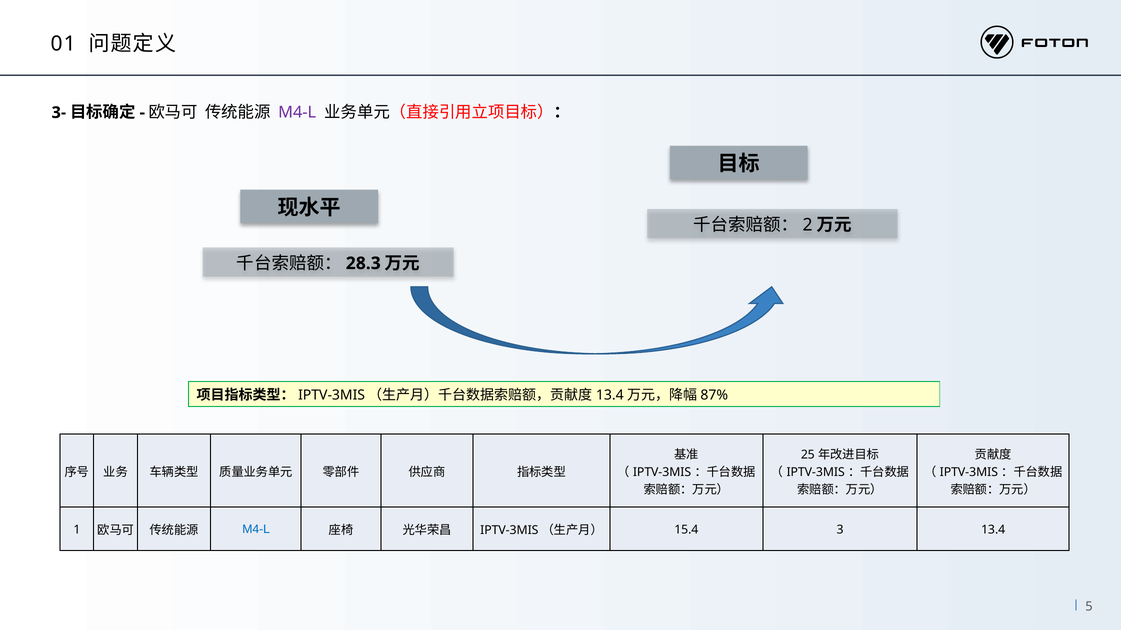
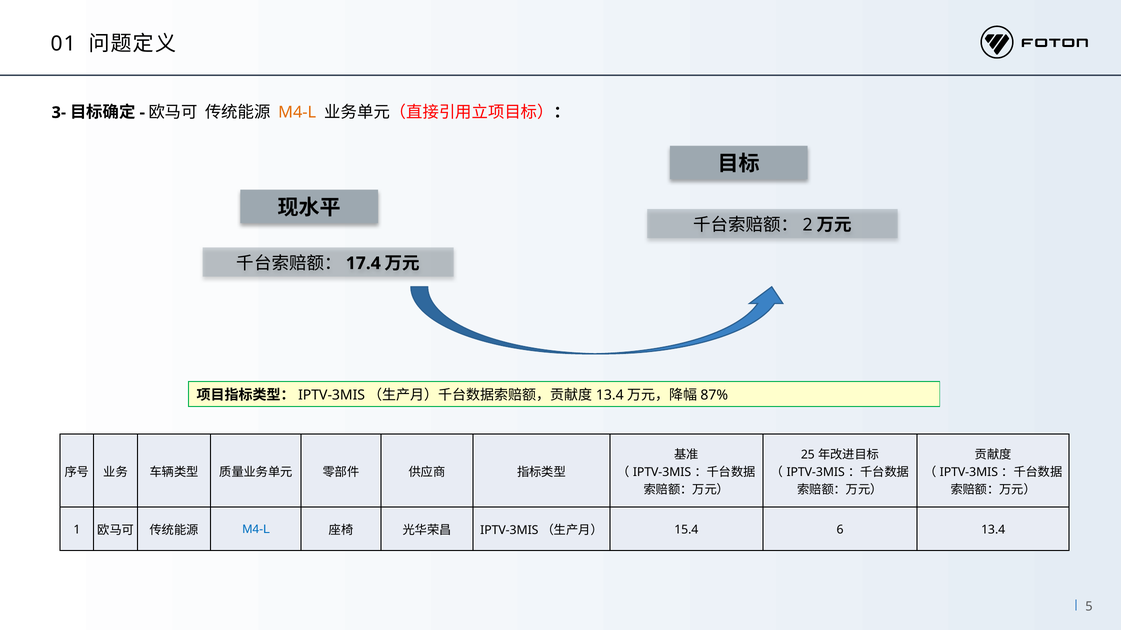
M4-L colour: purple -> orange (297, 113)
28.3: 28.3 -> 17.4 (363, 264)
3: 3 -> 6 (840, 530)
